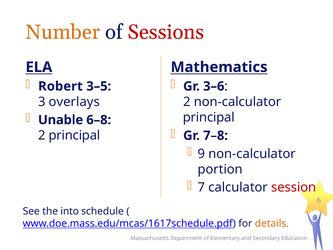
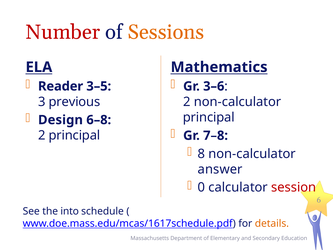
Number colour: orange -> red (63, 32)
Sessions colour: red -> orange (166, 32)
Robert: Robert -> Reader (61, 86)
overlays: overlays -> previous (74, 102)
Unable: Unable -> Design (60, 120)
9: 9 -> 8 (201, 154)
portion: portion -> answer (220, 169)
7: 7 -> 0 (201, 187)
